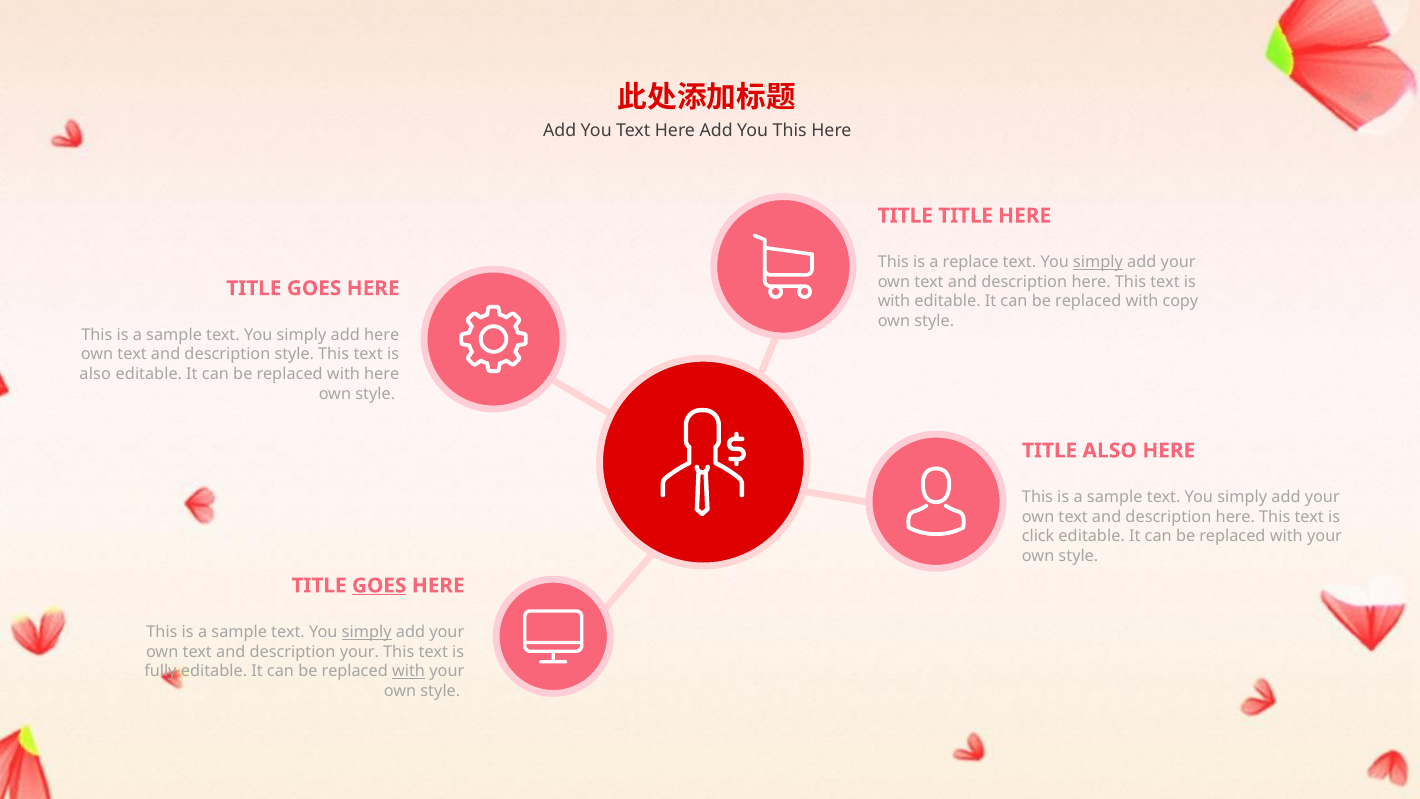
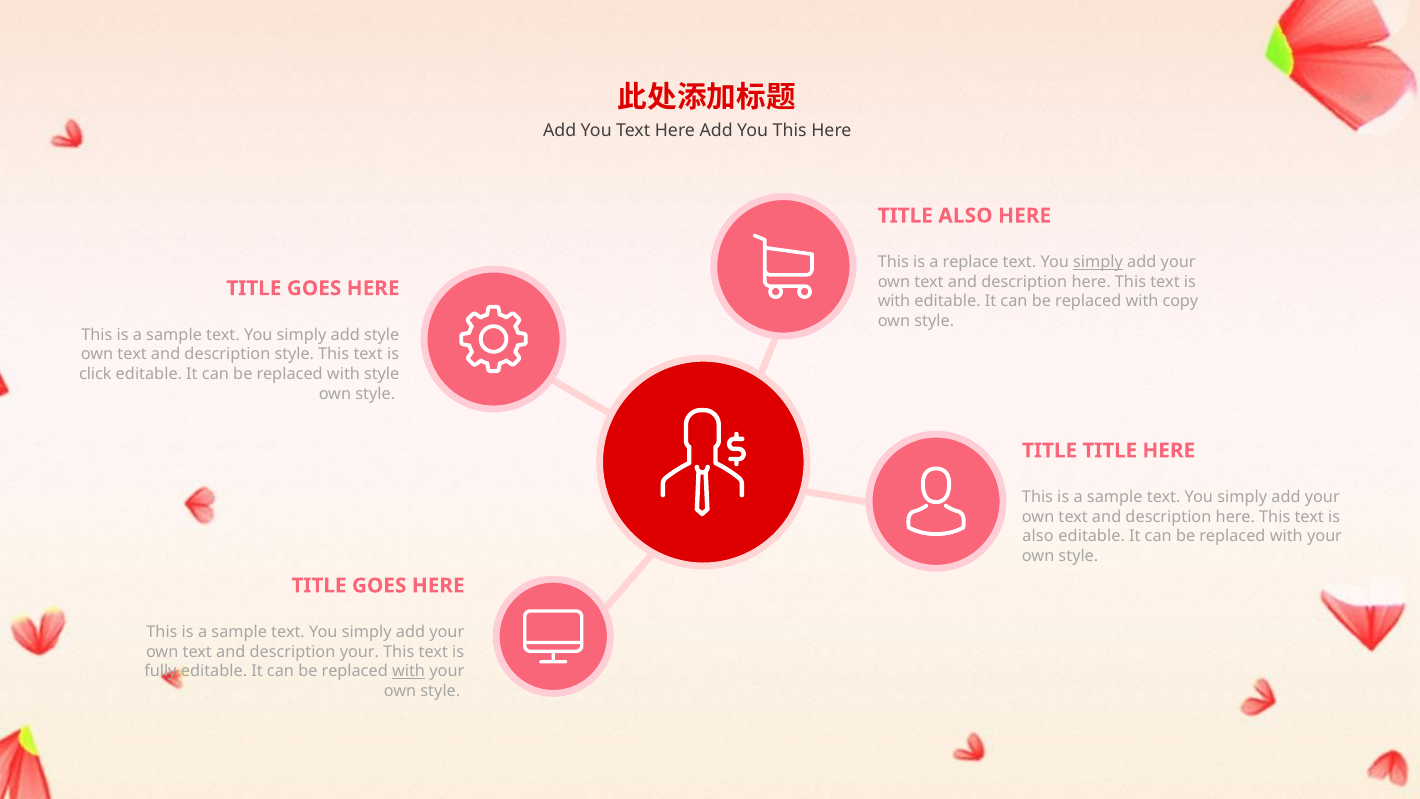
TITLE TITLE: TITLE -> ALSO (965, 216)
add here: here -> style (382, 335)
also: also -> click (95, 374)
with here: here -> style (382, 374)
TITLE ALSO: ALSO -> TITLE (1110, 450)
click: click -> also (1038, 536)
GOES underline: present -> none (379, 585)
simply underline: present -> none (367, 632)
